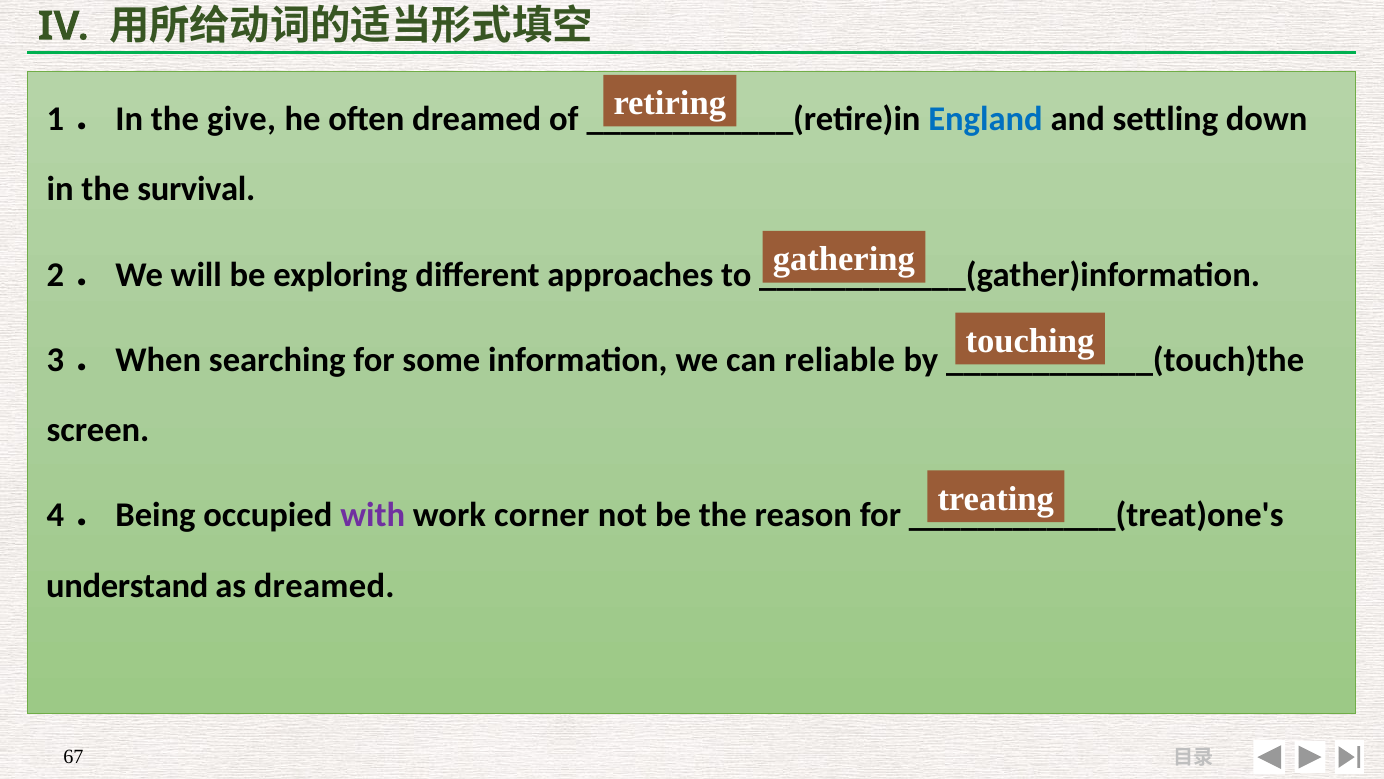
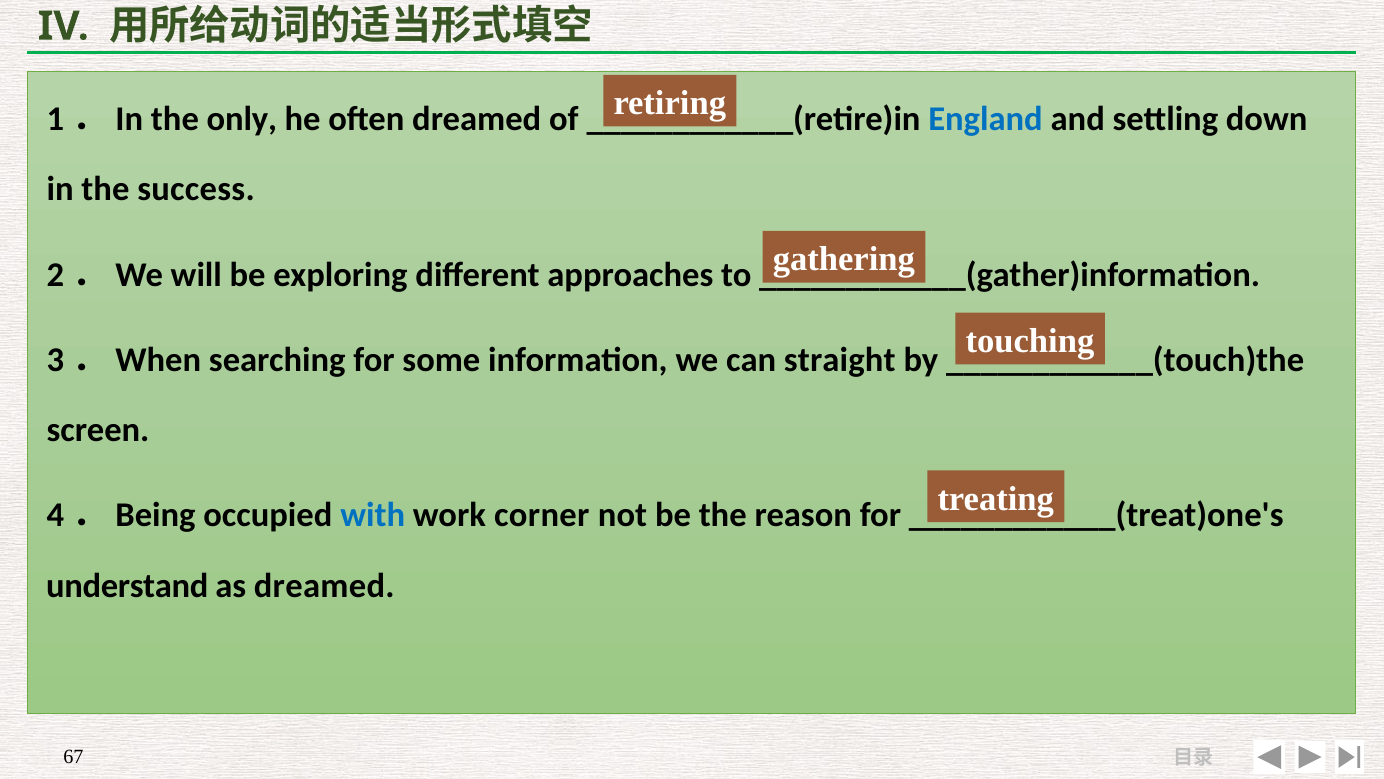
give: give -> only (242, 119)
survival: survival -> success (196, 189)
reliable: reliable -> straight (840, 359)
with colour: purple -> blue (373, 515)
